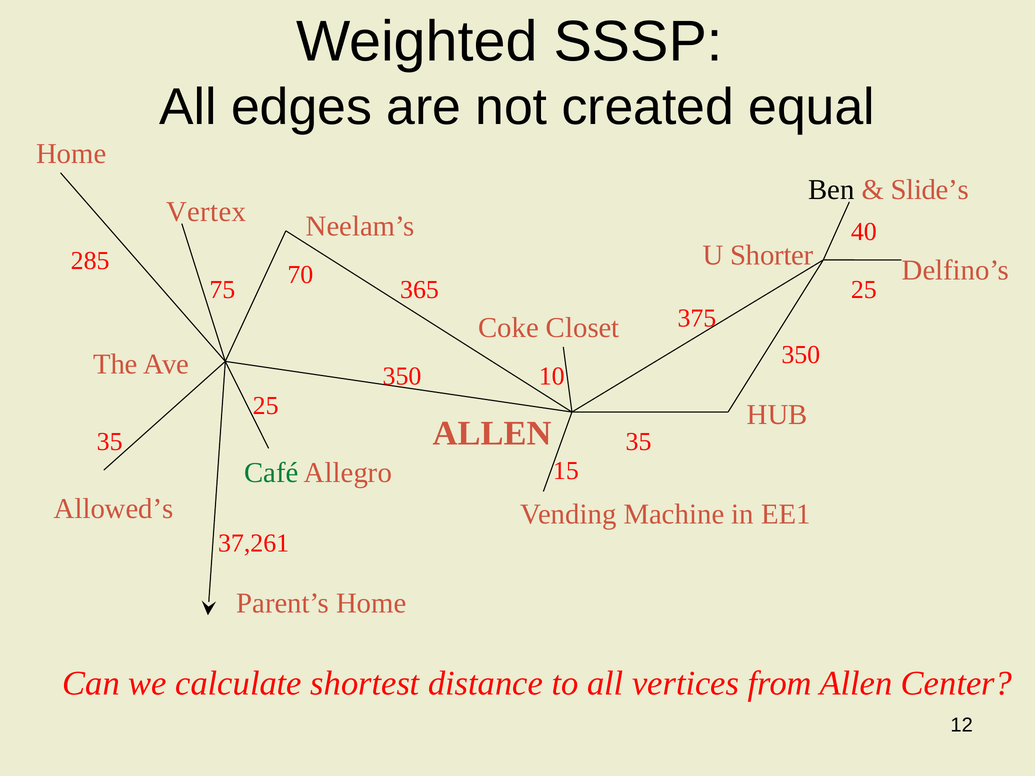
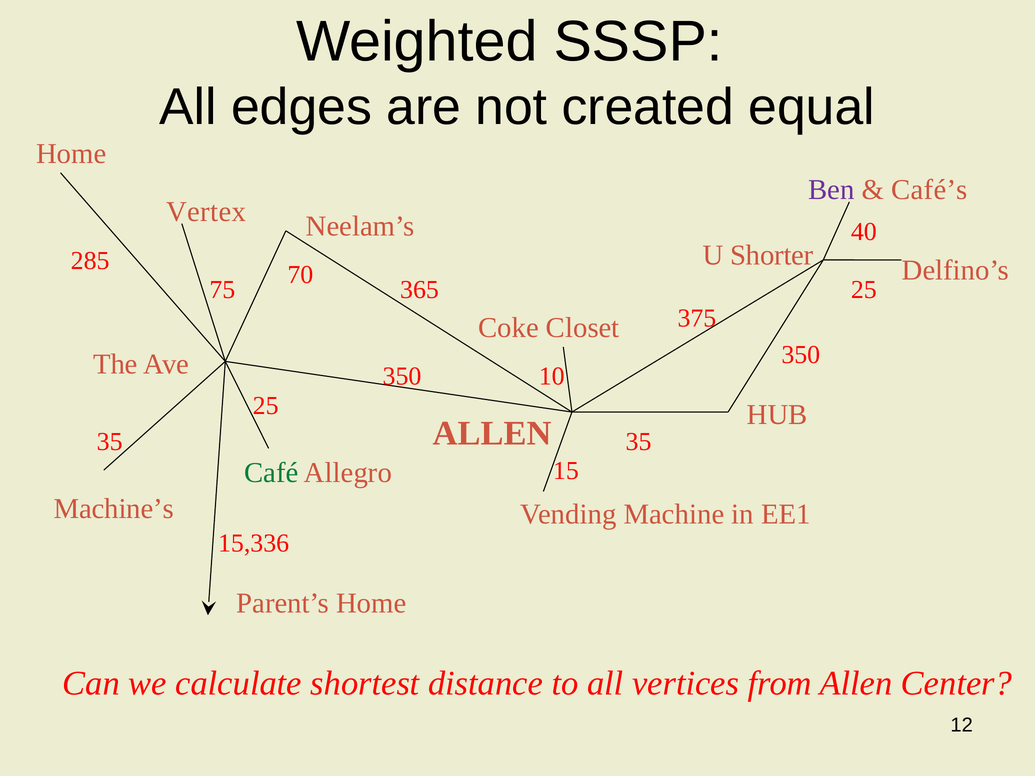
Ben colour: black -> purple (831, 190)
Slide’s: Slide’s -> Café’s (929, 190)
Allowed’s: Allowed’s -> Machine’s (114, 509)
37,261: 37,261 -> 15,336 (254, 543)
